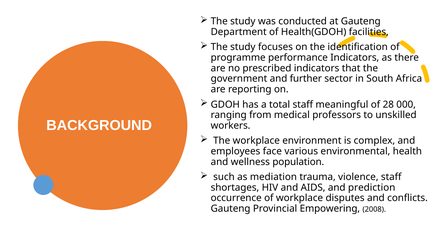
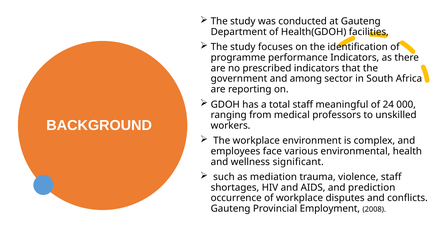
further: further -> among (306, 79)
28: 28 -> 24 (388, 105)
population: population -> significant (298, 162)
Empowering: Empowering -> Employment (330, 209)
